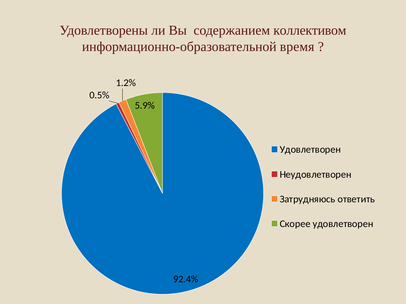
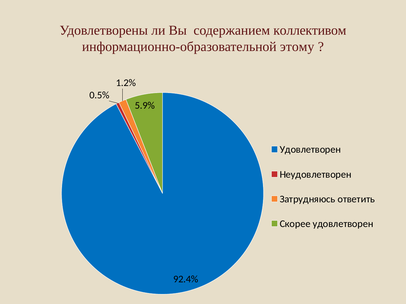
время: время -> этому (297, 47)
